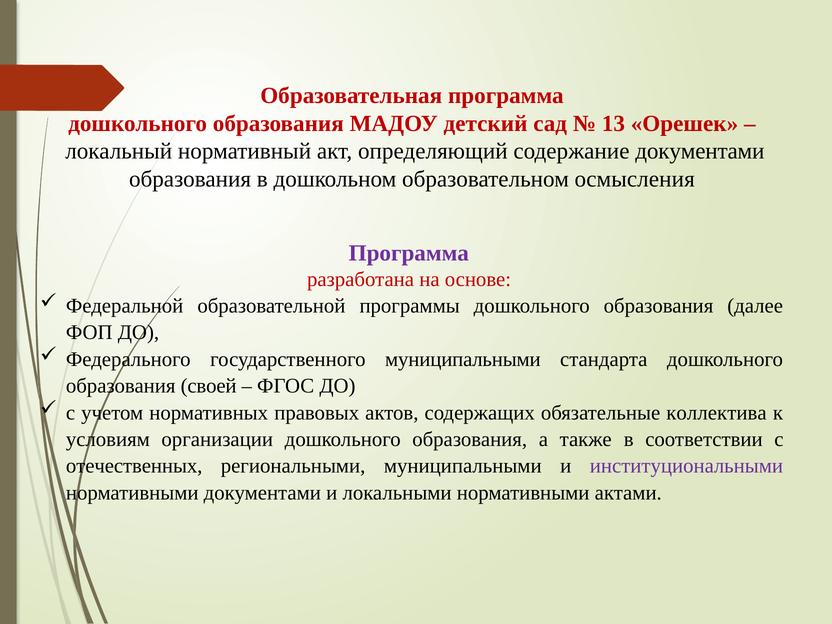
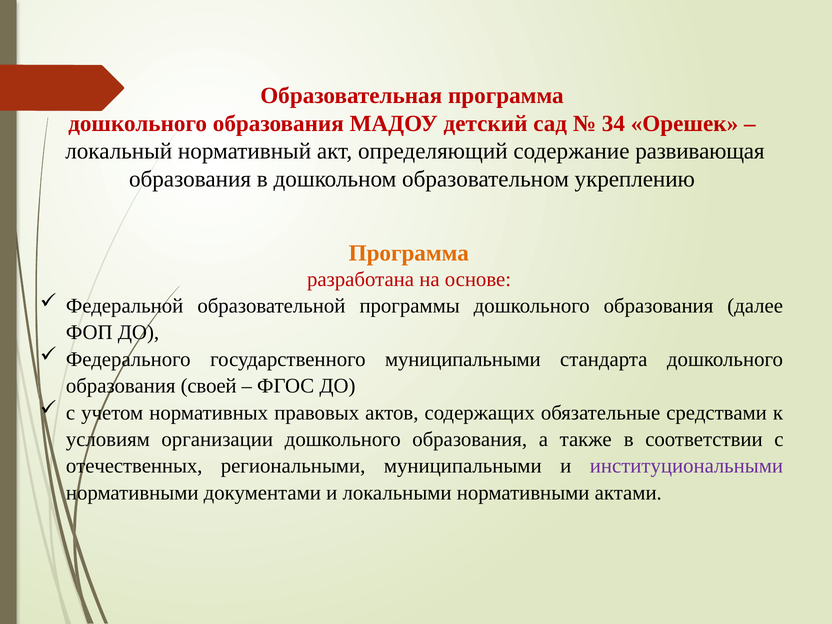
13: 13 -> 34 (613, 123)
содержание документами: документами -> развивающая (700, 151)
осмысления: осмысления -> укреплению (635, 179)
Программа colour: purple -> orange (409, 253)
коллектива: коллектива -> средствами (717, 413)
